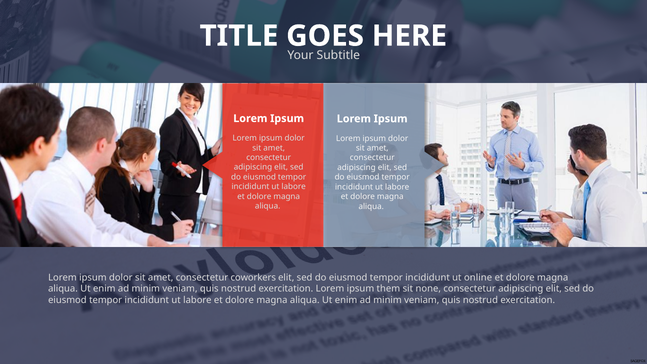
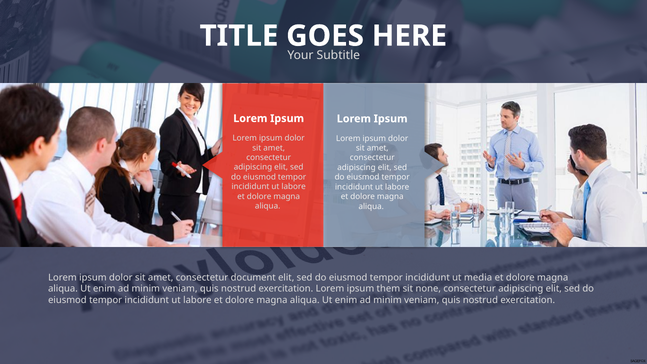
coworkers: coworkers -> document (253, 277)
online: online -> media (478, 277)
